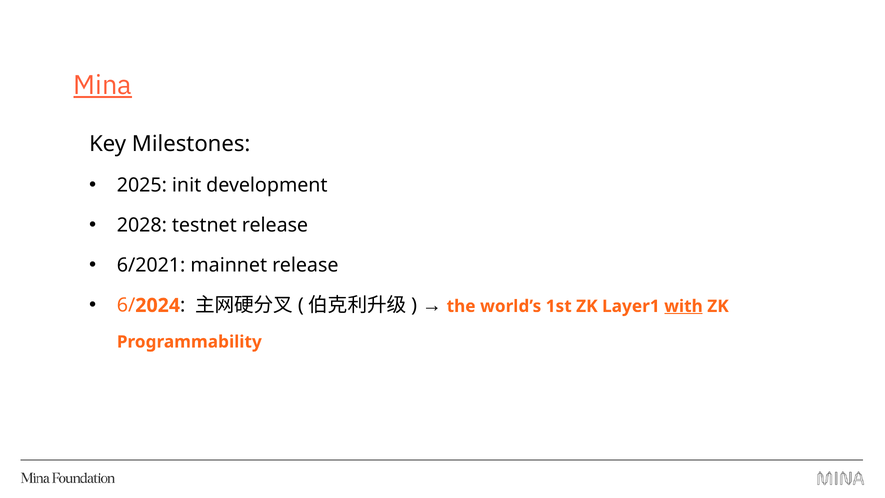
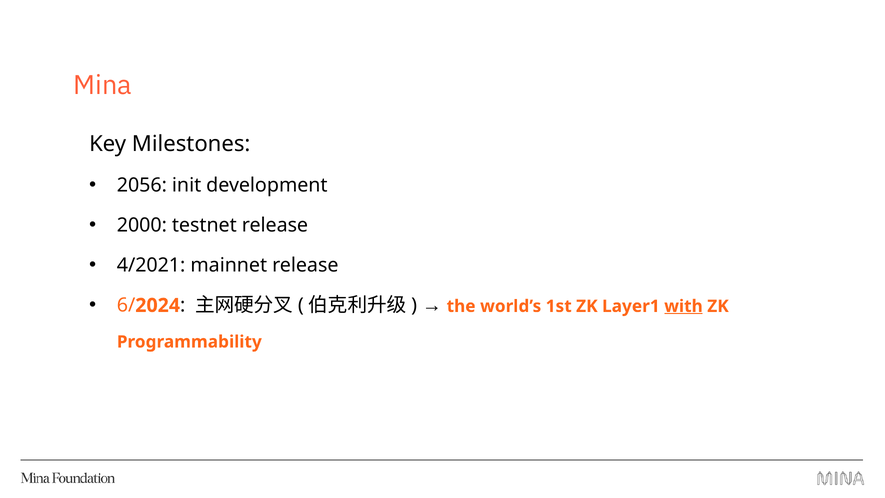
Mina underline: present -> none (103, 85)
2025: 2025 -> 2056 (142, 185)
2028: 2028 -> 2000 (142, 225)
6/2021: 6/2021 -> 4/2021 (151, 265)
